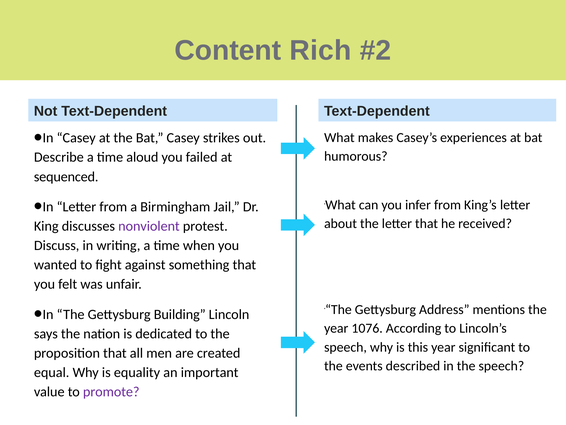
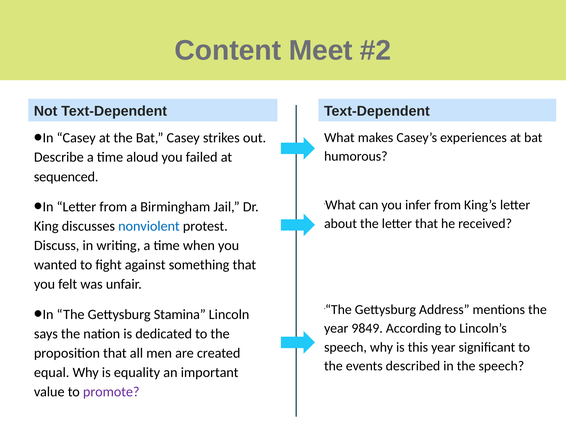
Rich: Rich -> Meet (321, 50)
nonviolent colour: purple -> blue (149, 226)
Building: Building -> Stamina (180, 314)
1076: 1076 -> 9849 (367, 328)
